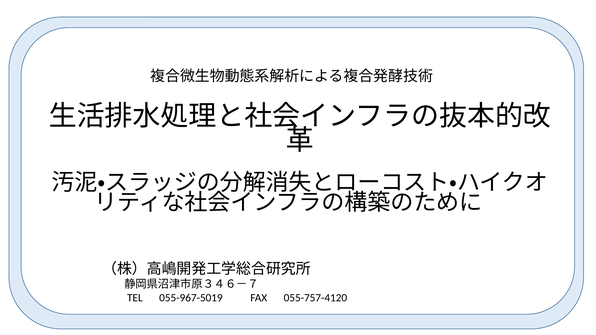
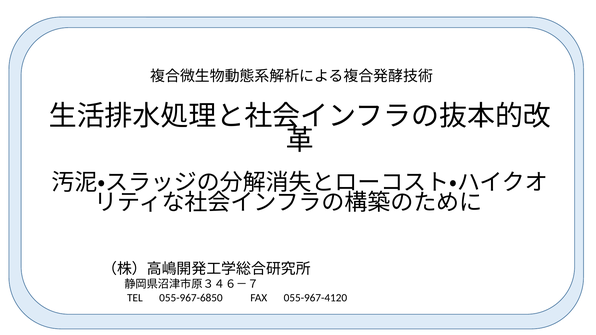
055-967-5019: 055-967-5019 -> 055-967-6850 (191, 298)
055-757-4120: 055-757-4120 -> 055-967-4120 (315, 298)
